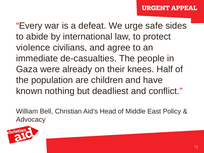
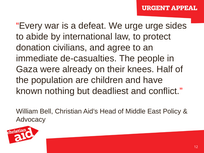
urge safe: safe -> urge (154, 26)
violence: violence -> donation (33, 48)
